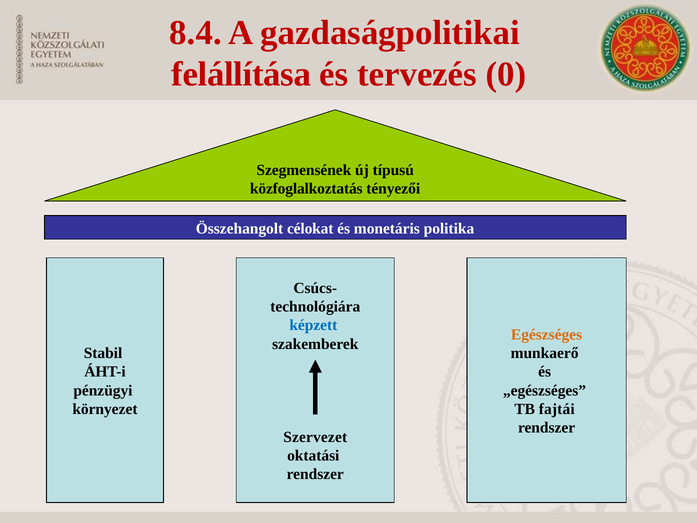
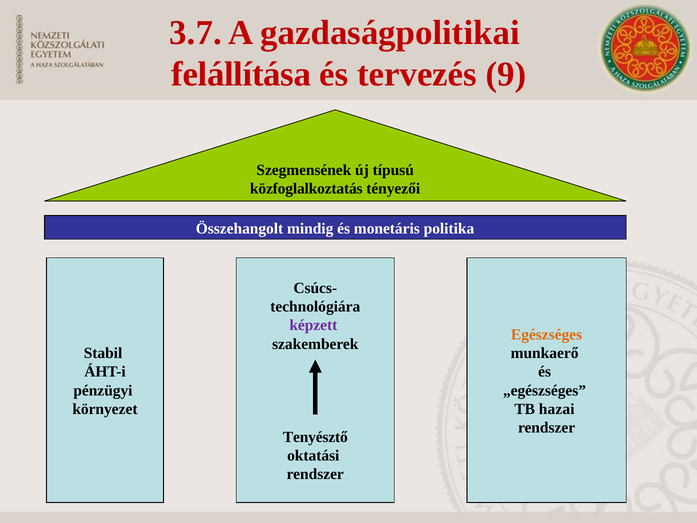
8.4: 8.4 -> 3.7 (196, 33)
0: 0 -> 9 (506, 74)
célokat: célokat -> mindig (310, 228)
képzett colour: blue -> purple (313, 325)
fajtái: fajtái -> hazai (557, 409)
Szervezet: Szervezet -> Tenyésztő (315, 437)
